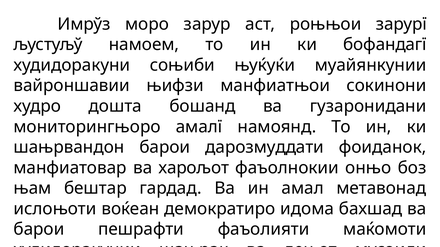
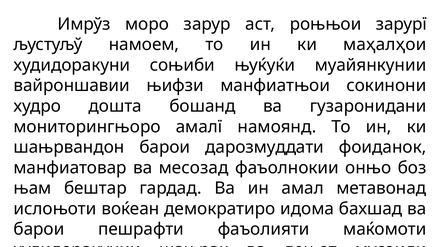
бофандагї: бофандагї -> маҳалҳои (385, 45)
харољот: харољот -> месозад (194, 168)
